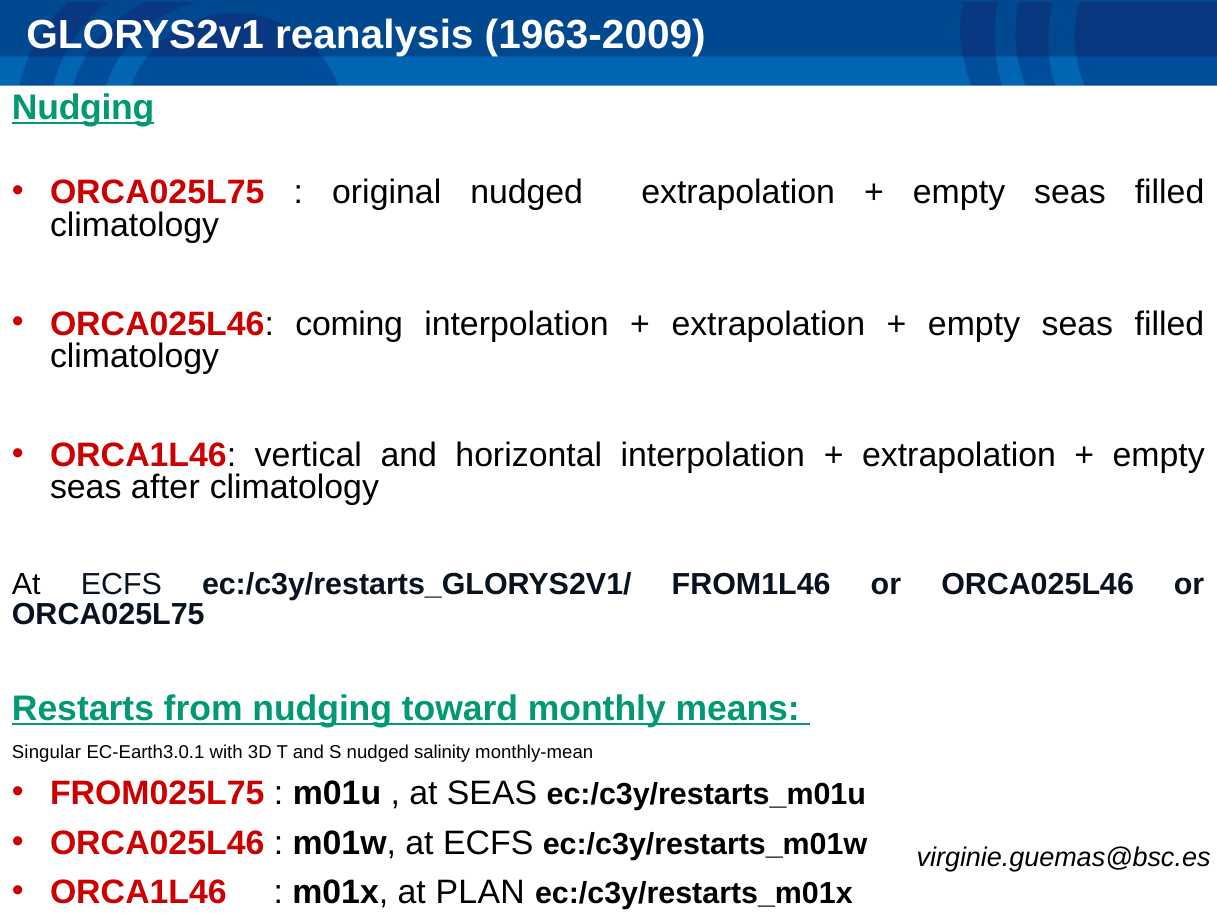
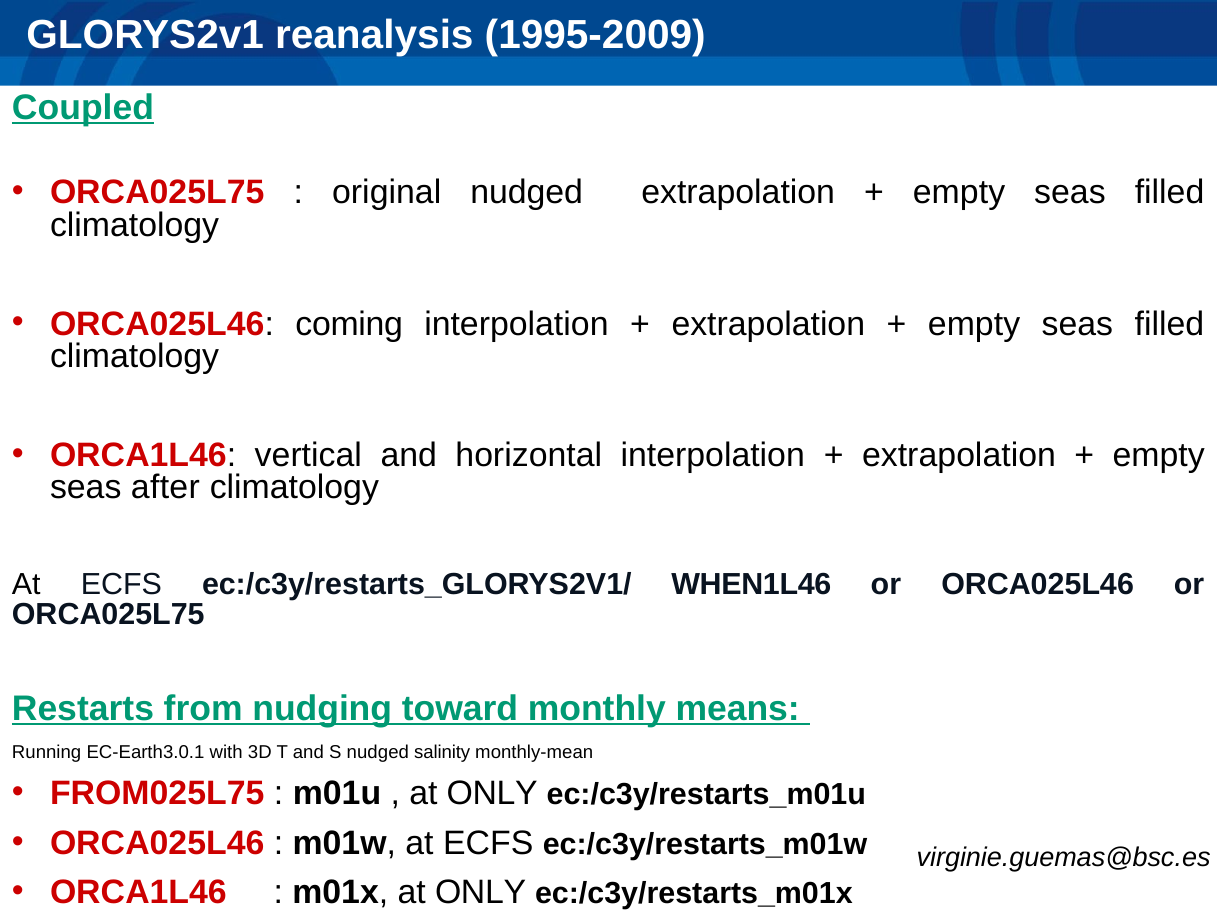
1963-2009: 1963-2009 -> 1995-2009 (595, 35)
Nudging: Nudging -> Coupled (83, 107)
FROM1L46: FROM1L46 -> WHEN1L46 (751, 585)
Singular: Singular -> Running (47, 752)
SEAS: SEAS -> ONLY (492, 793)
m01x at PLAN: PLAN -> ONLY (481, 892)
